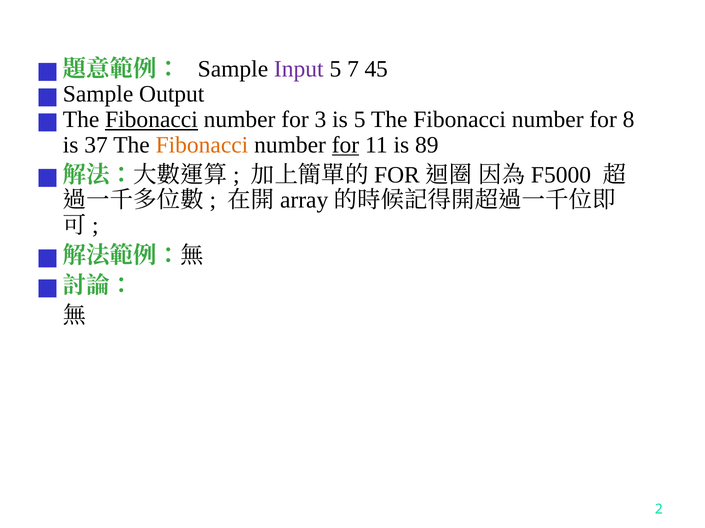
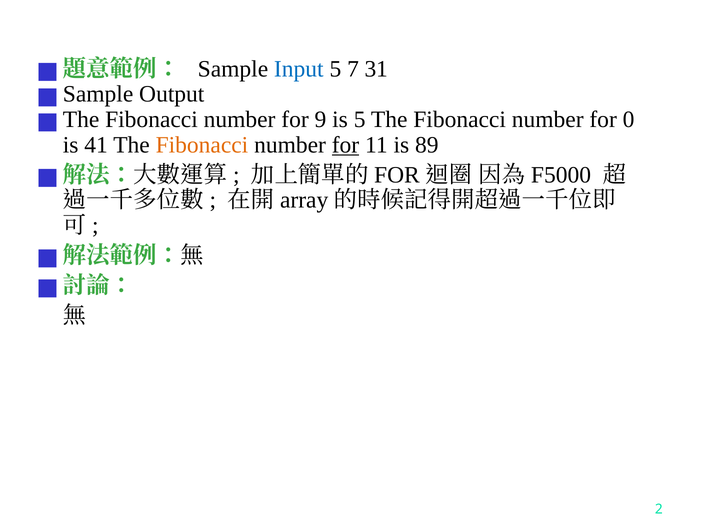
Input colour: purple -> blue (299, 69)
45: 45 -> 31 (376, 69)
Fibonacci underline: present -> none (151, 120)
3: 3 -> 9 (320, 120)
8: 8 -> 0 (629, 120)
37: 37 -> 41 (96, 145)
